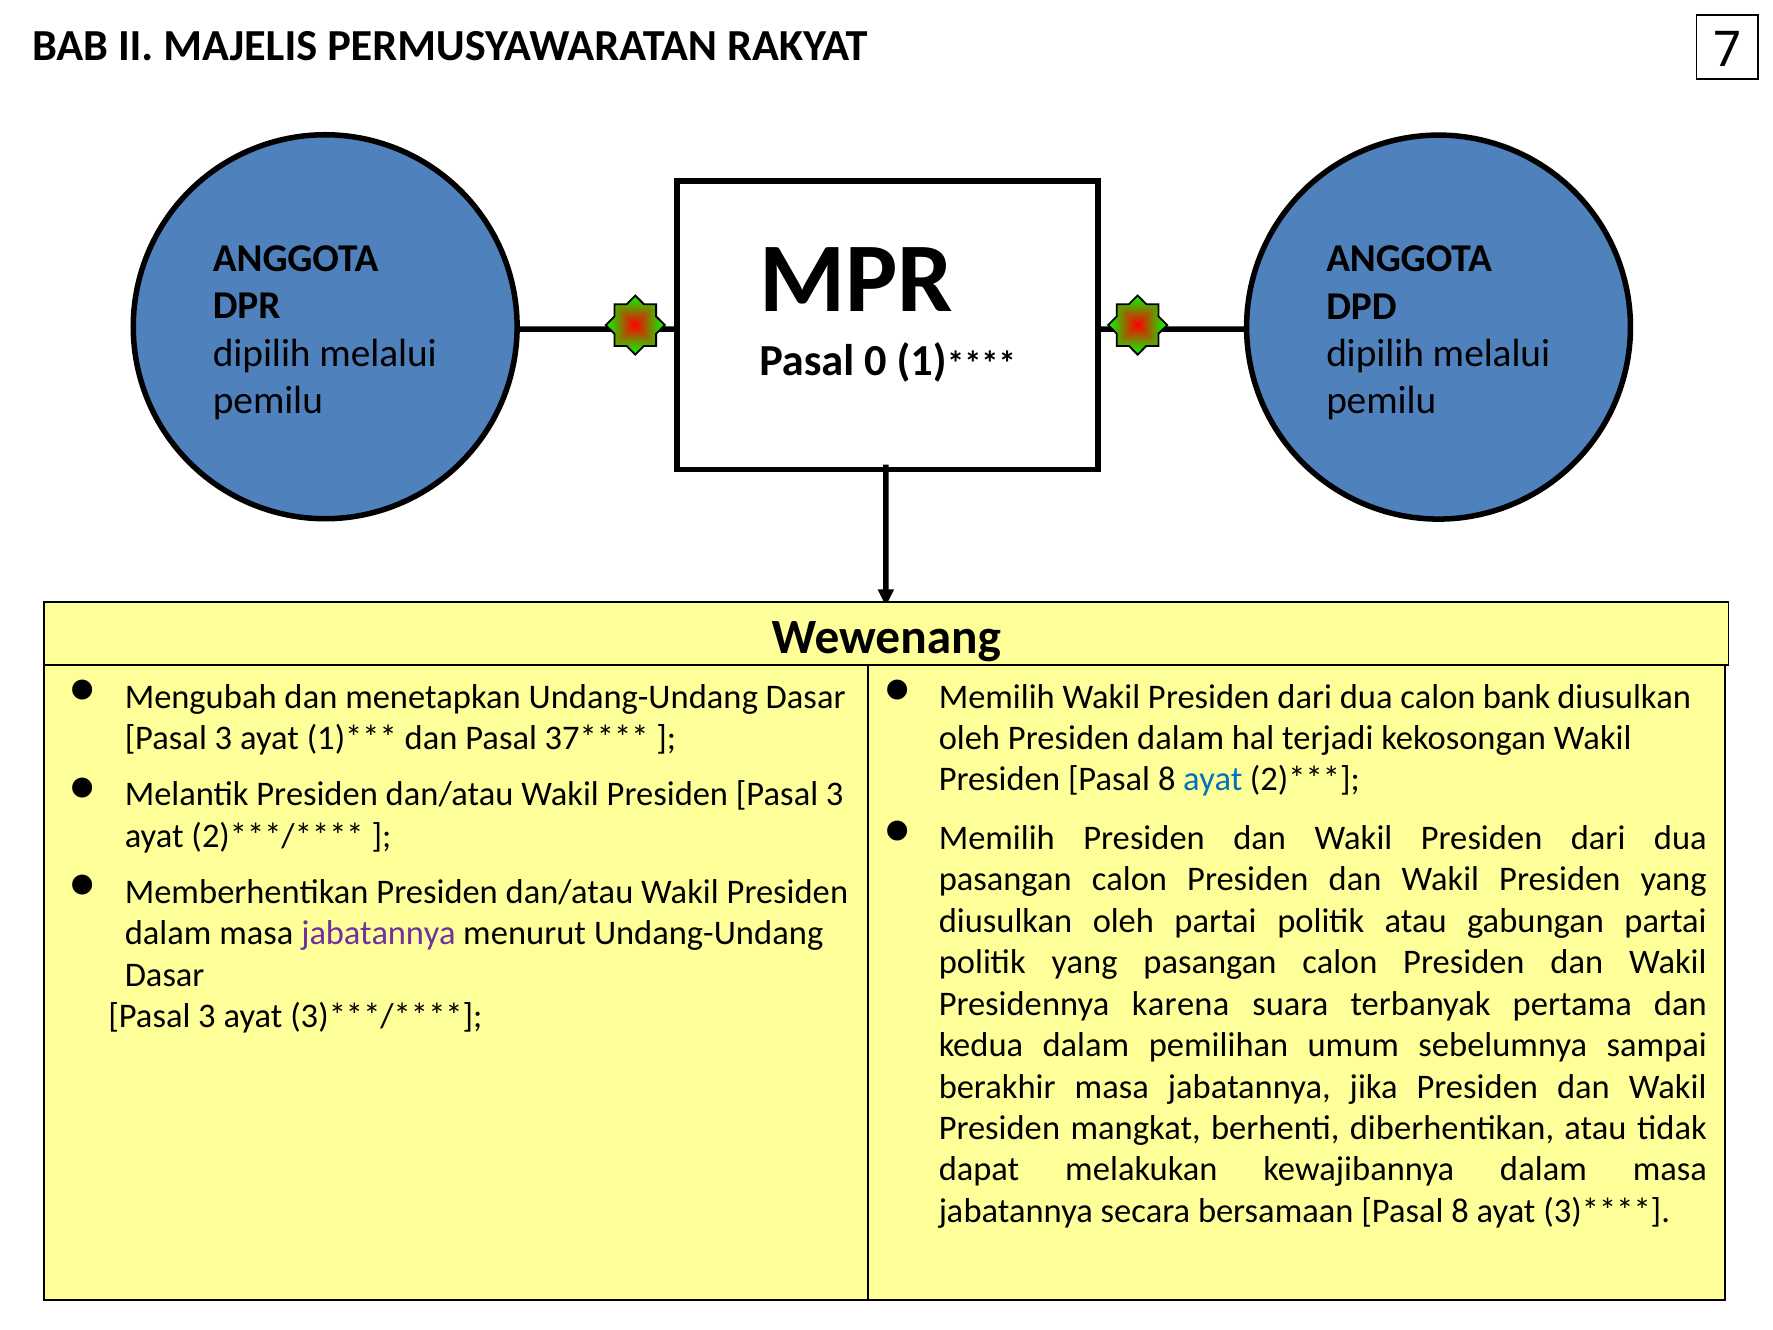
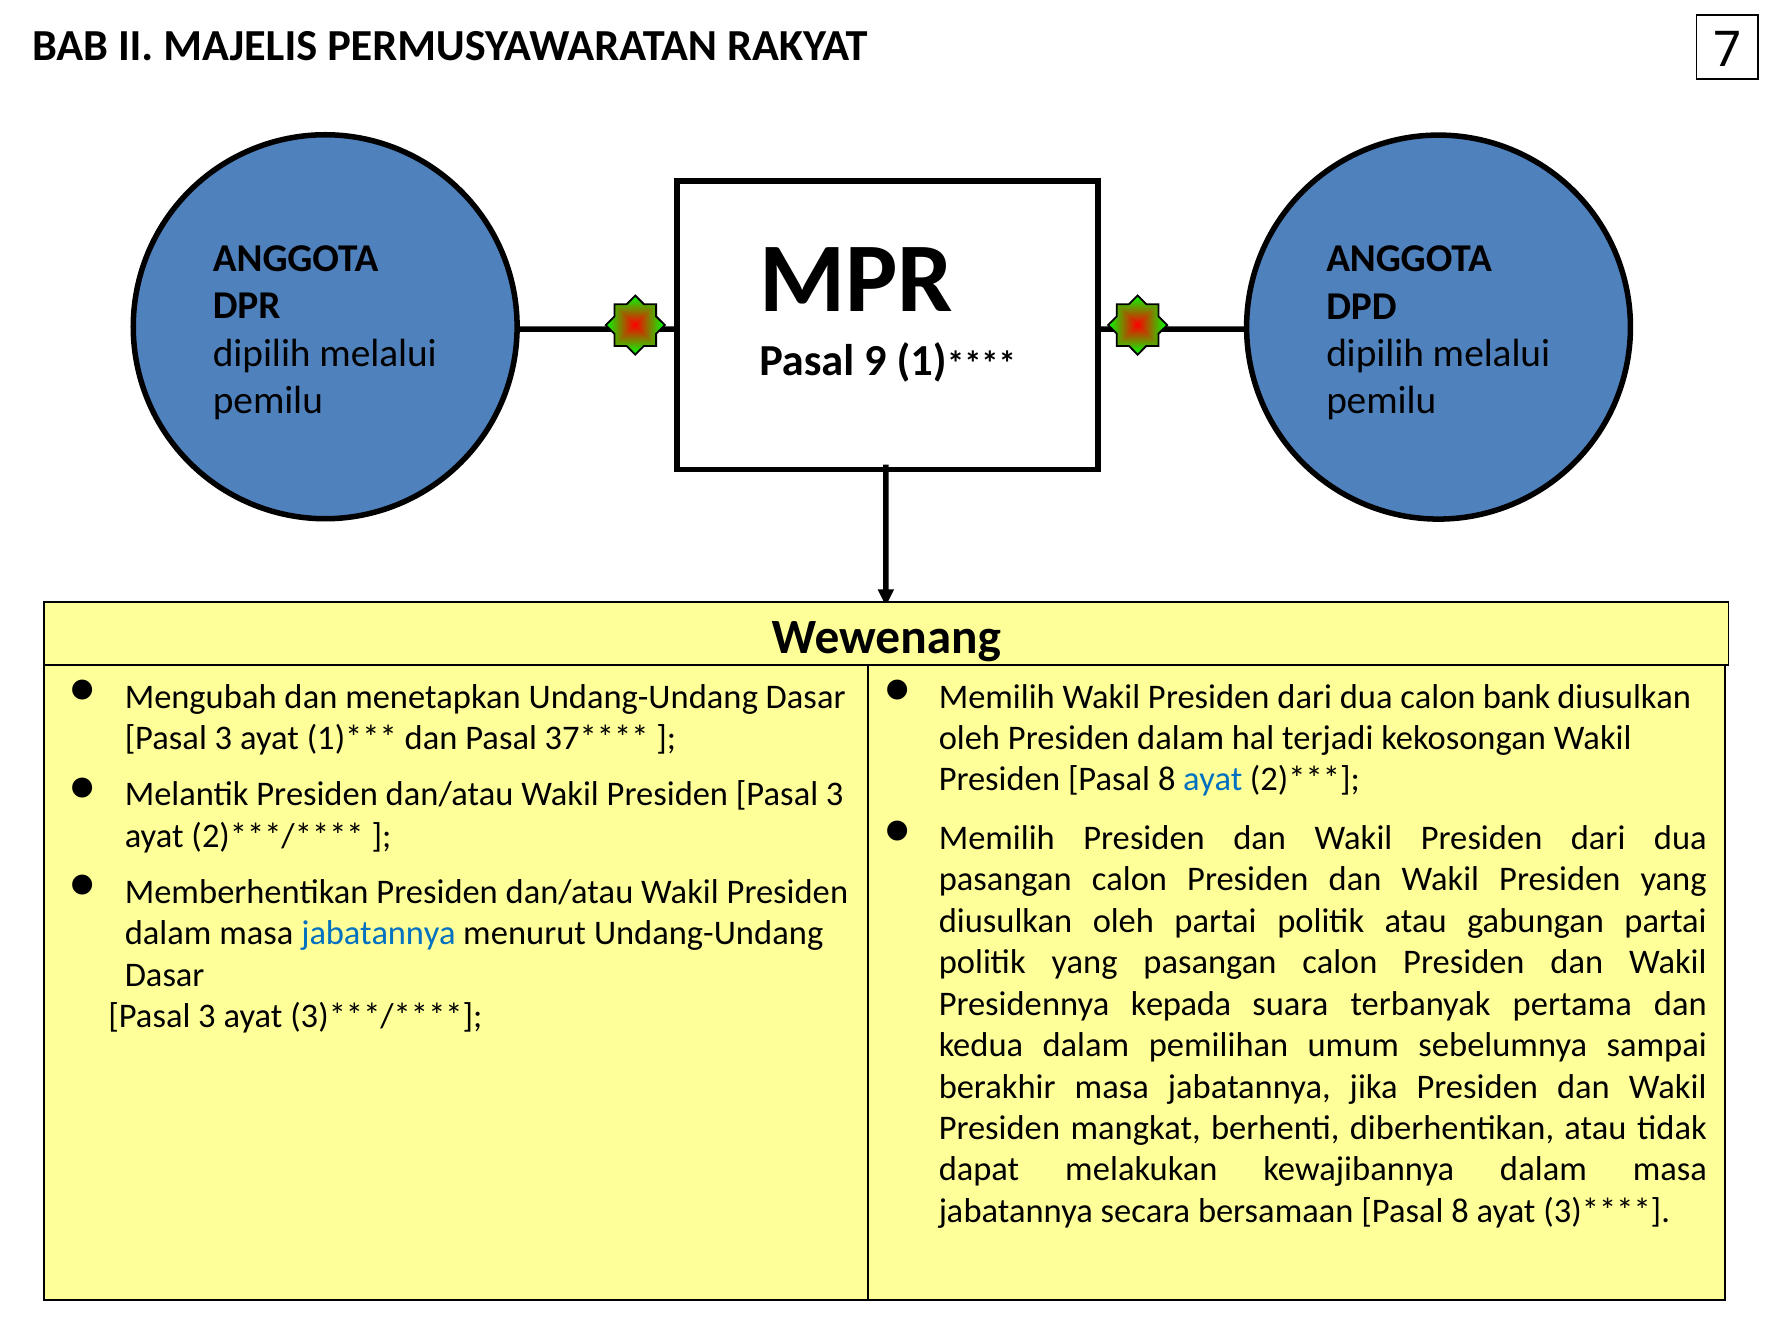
0: 0 -> 9 (875, 361)
jabatannya colour: purple -> blue (379, 933)
karena: karena -> kepada (1181, 1004)
